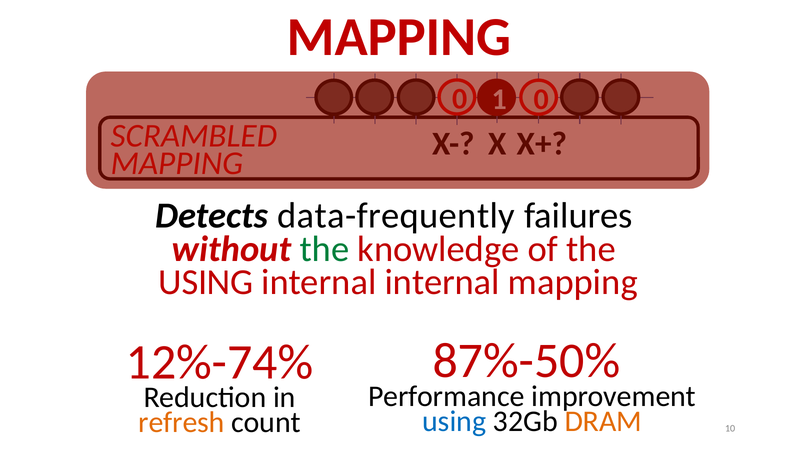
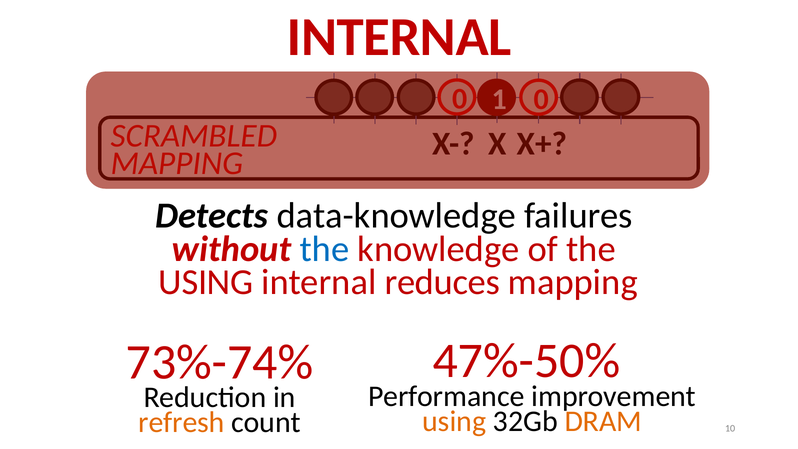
MAPPING: MAPPING -> INTERNAL (399, 37)
data-frequently: data-frequently -> data-knowledge (396, 216)
the colour: green -> blue (324, 249)
internal internal: internal -> reduces (442, 282)
87%-50%: 87%-50% -> 47%-50% (526, 361)
12%-74%: 12%-74% -> 73%-74% (220, 362)
using colour: blue -> orange (454, 421)
